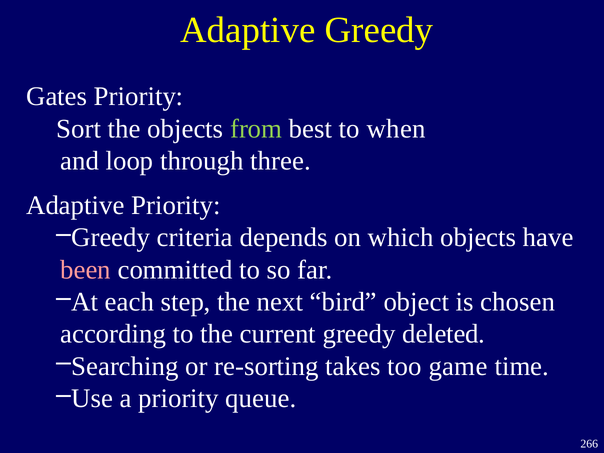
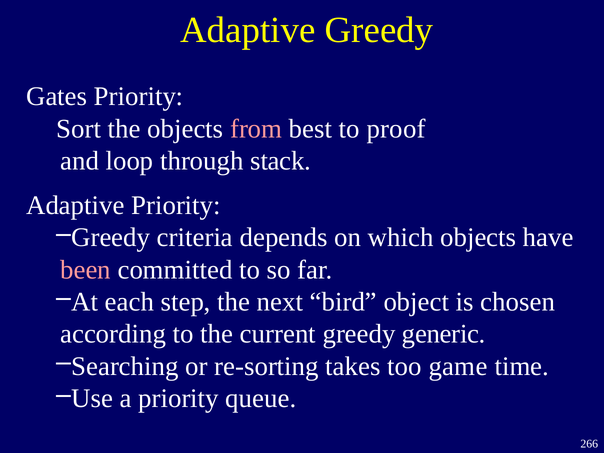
from colour: light green -> pink (256, 129)
when: when -> proof (396, 129)
three: three -> stack (281, 161)
deleted: deleted -> generic (444, 334)
